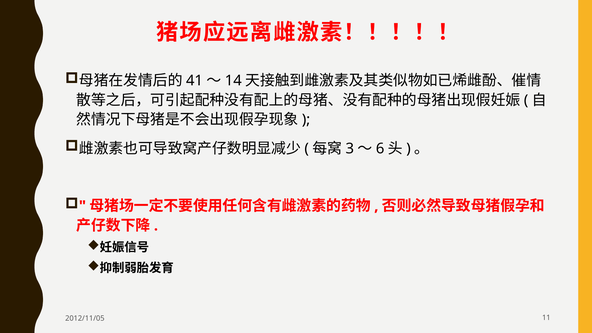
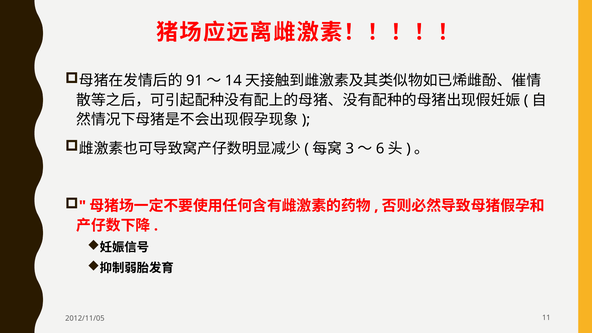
41: 41 -> 91 (195, 81)
